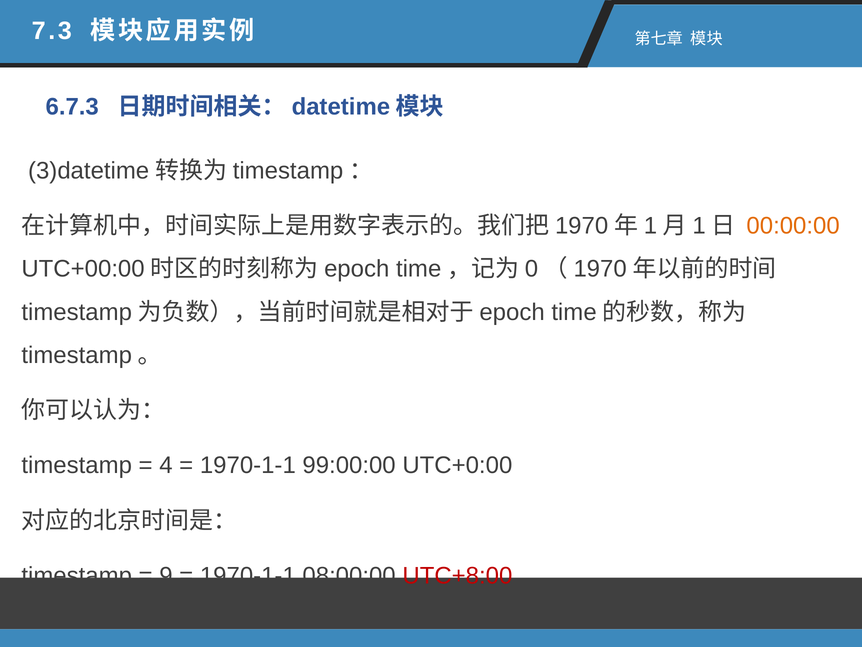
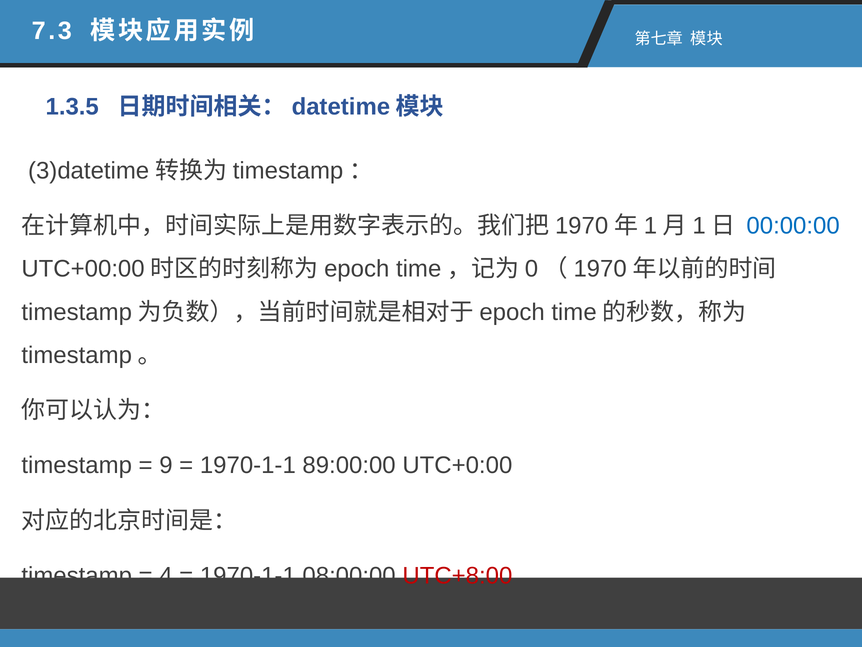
6.7.3: 6.7.3 -> 1.3.5 (72, 107)
00:00:00 colour: orange -> blue (793, 226)
4: 4 -> 9 (166, 465)
99:00:00: 99:00:00 -> 89:00:00 (349, 465)
9: 9 -> 4 (166, 575)
